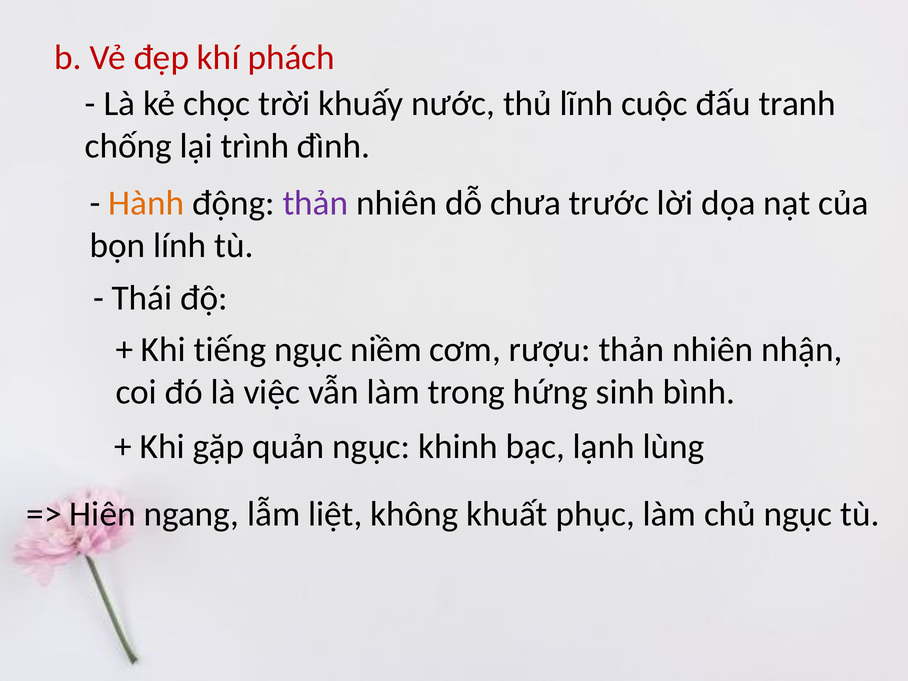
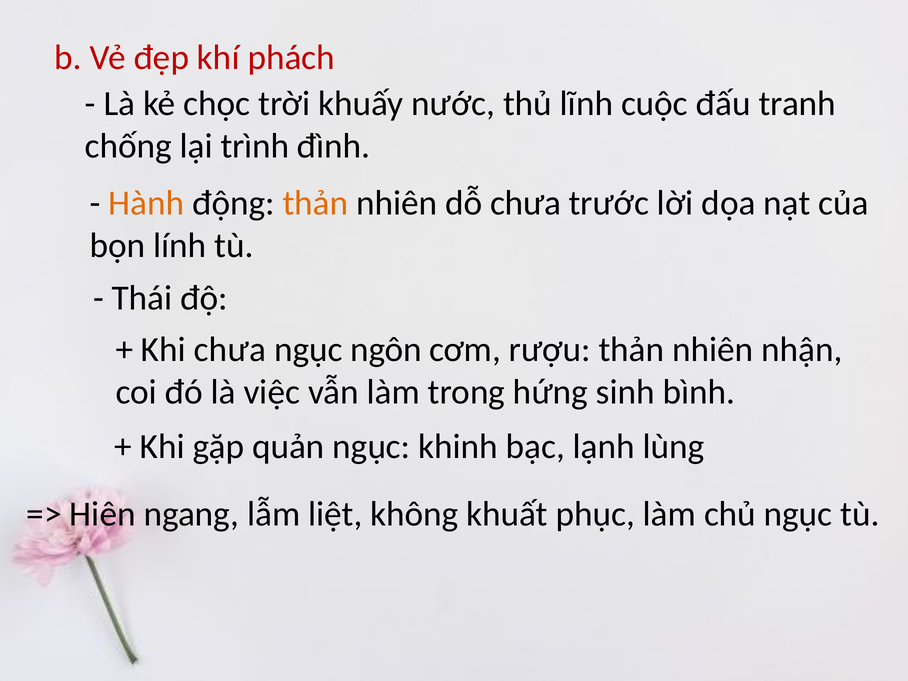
thản colour: purple -> orange (316, 203)
Khi tiếng: tiếng -> chưa (230, 350)
niềm: niềm -> ngôn (386, 350)
